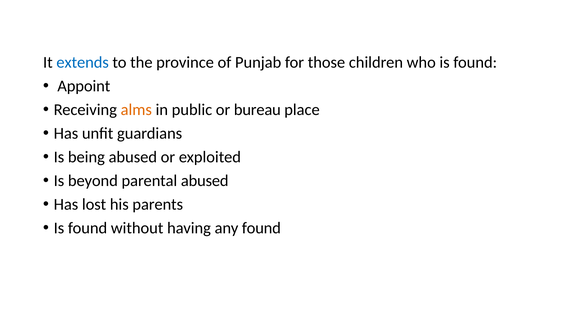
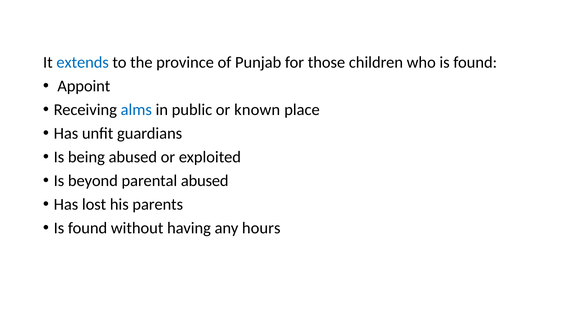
alms colour: orange -> blue (136, 110)
bureau: bureau -> known (257, 110)
any found: found -> hours (261, 228)
